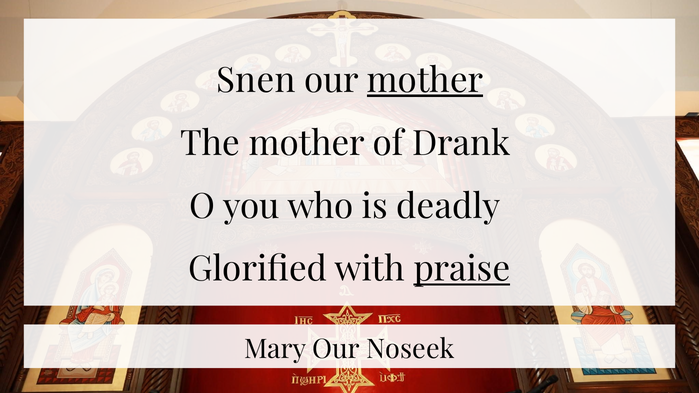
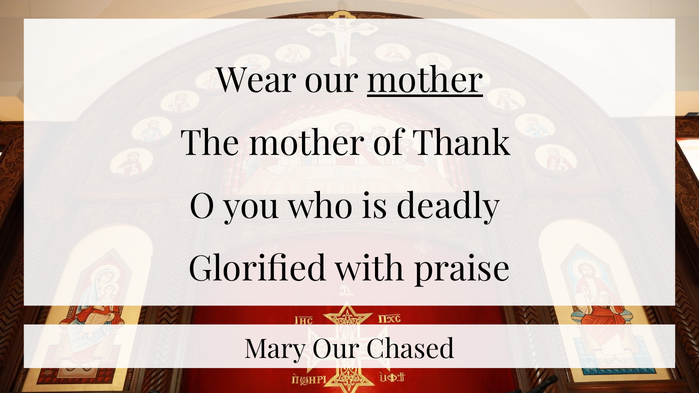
Snen: Snen -> Wear (256, 81)
Drank: Drank -> Thank (461, 144)
praise underline: present -> none (462, 270)
Noseek: Noseek -> Chased (410, 350)
